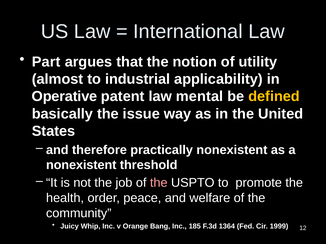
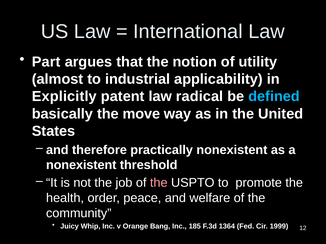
Operative: Operative -> Explicitly (64, 97)
mental: mental -> radical (200, 97)
defined colour: yellow -> light blue (274, 97)
issue: issue -> move (141, 114)
